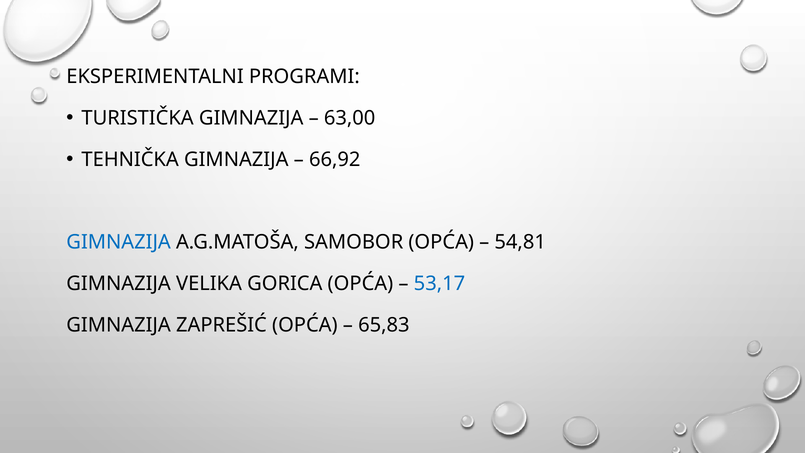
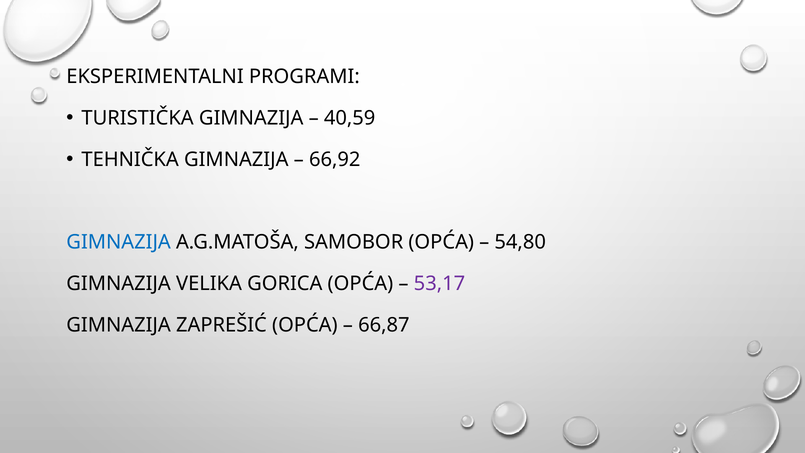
63,00: 63,00 -> 40,59 (350, 118)
54,81: 54,81 -> 54,80 (520, 242)
53,17 colour: blue -> purple (439, 283)
65,83: 65,83 -> 66,87 (384, 325)
